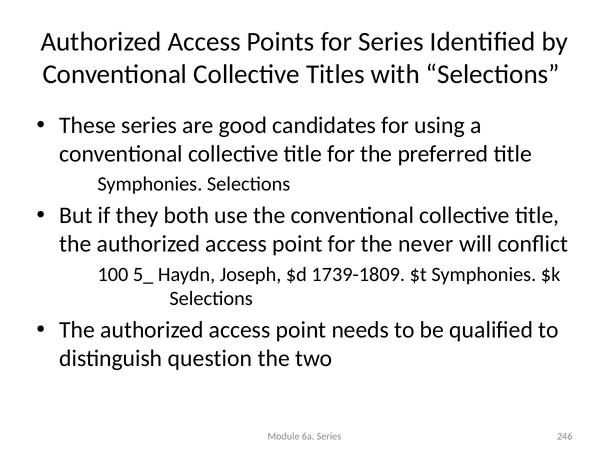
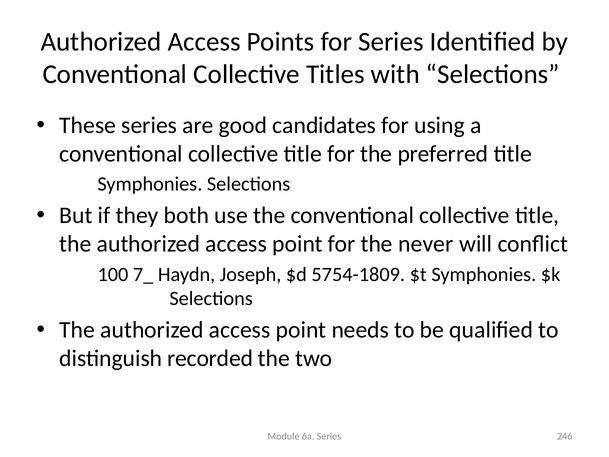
5_: 5_ -> 7_ (143, 274)
1739-1809: 1739-1809 -> 5754-1809 (358, 274)
question: question -> recorded (210, 358)
